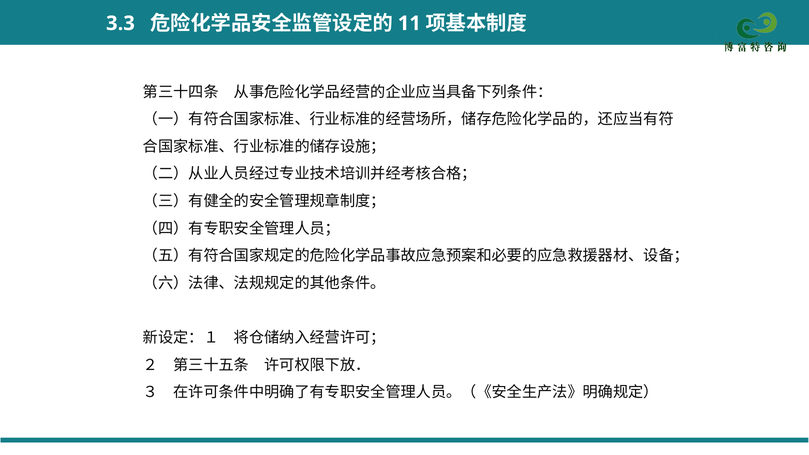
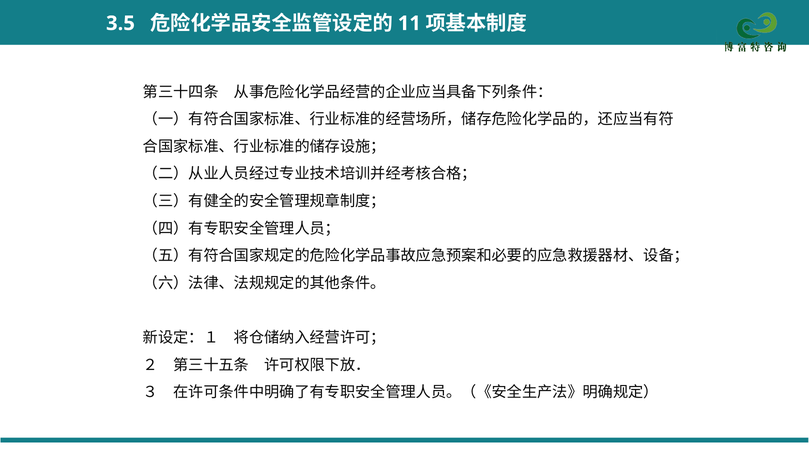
3.3: 3.3 -> 3.5 (120, 23)
